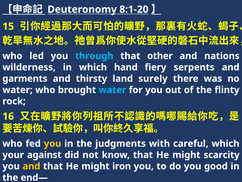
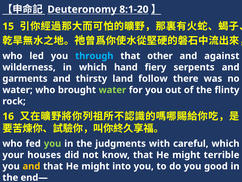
nations: nations -> against (222, 56)
surely: surely -> follow (153, 78)
water colour: light blue -> light green (112, 90)
you colour: yellow -> light green (53, 143)
against: against -> houses (44, 155)
scarcity: scarcity -> terrible (222, 155)
iron: iron -> into (122, 166)
